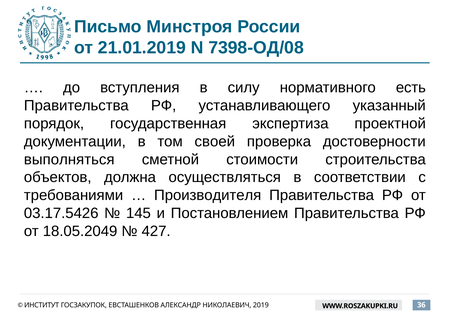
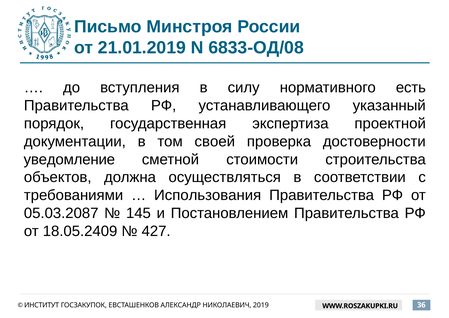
7398-ОД/08: 7398-ОД/08 -> 6833-ОД/08 (256, 48)
выполняться: выполняться -> уведомление (69, 159)
Производителя: Производителя -> Использования (208, 195)
03.17.5426: 03.17.5426 -> 05.03.2087 (61, 213)
18.05.2049: 18.05.2049 -> 18.05.2409 (80, 231)
